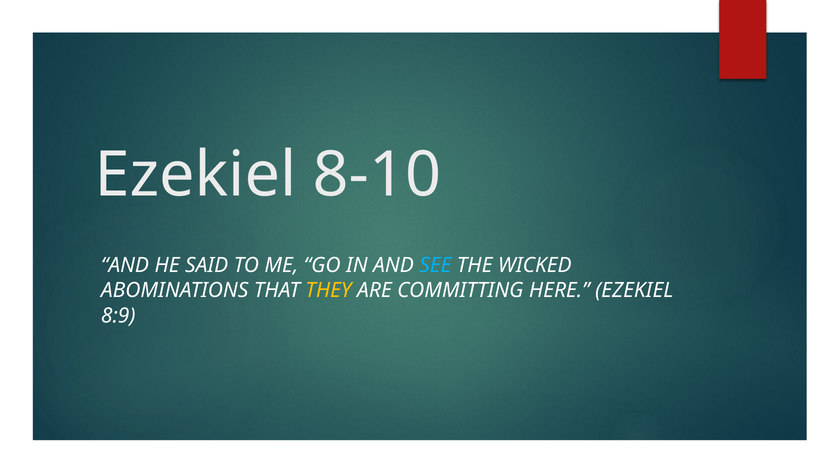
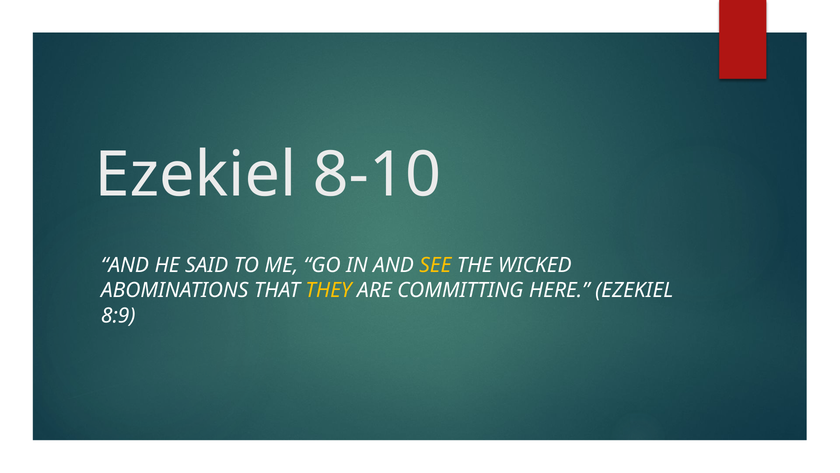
SEE colour: light blue -> yellow (435, 265)
